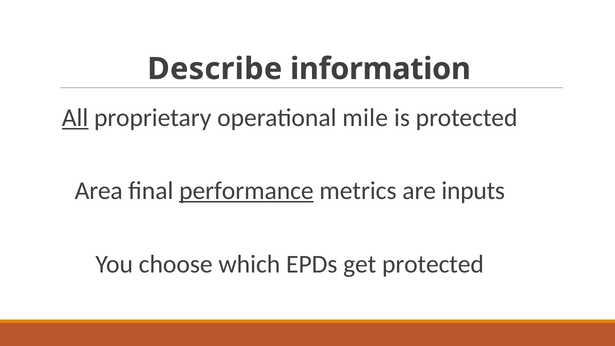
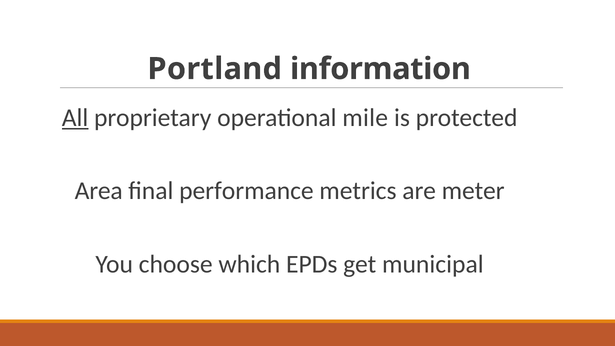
Describe: Describe -> Portland (215, 69)
performance underline: present -> none (246, 191)
inputs: inputs -> meter (473, 191)
get protected: protected -> municipal (433, 264)
